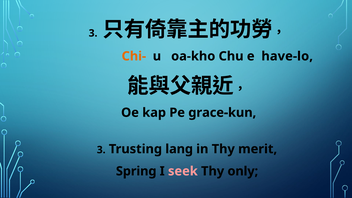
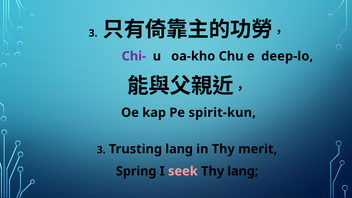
Chi- colour: orange -> purple (134, 56)
have-lo: have-lo -> deep-lo (287, 56)
grace-kun: grace-kun -> spirit-kun (222, 113)
Thy only: only -> lang (243, 171)
